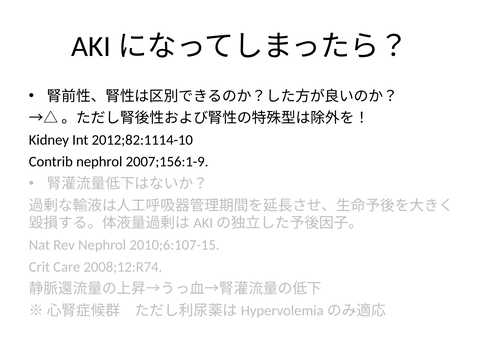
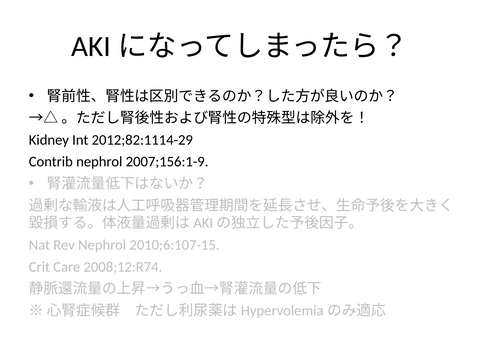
2012;82:1114-10: 2012;82:1114-10 -> 2012;82:1114-29 (142, 140)
